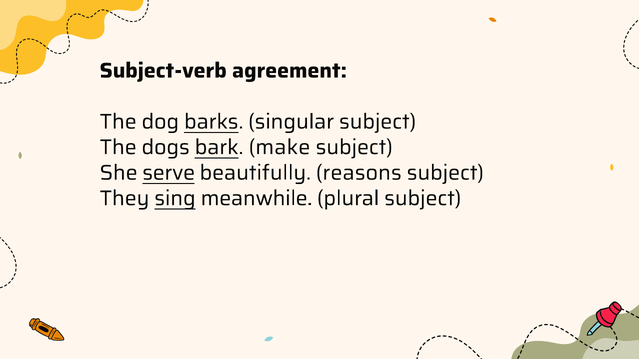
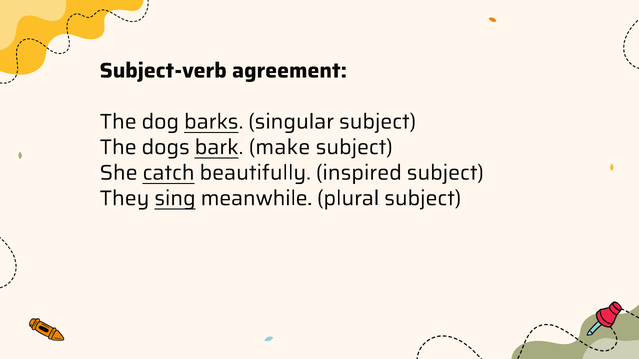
serve: serve -> catch (169, 173)
reasons: reasons -> inspired (359, 173)
